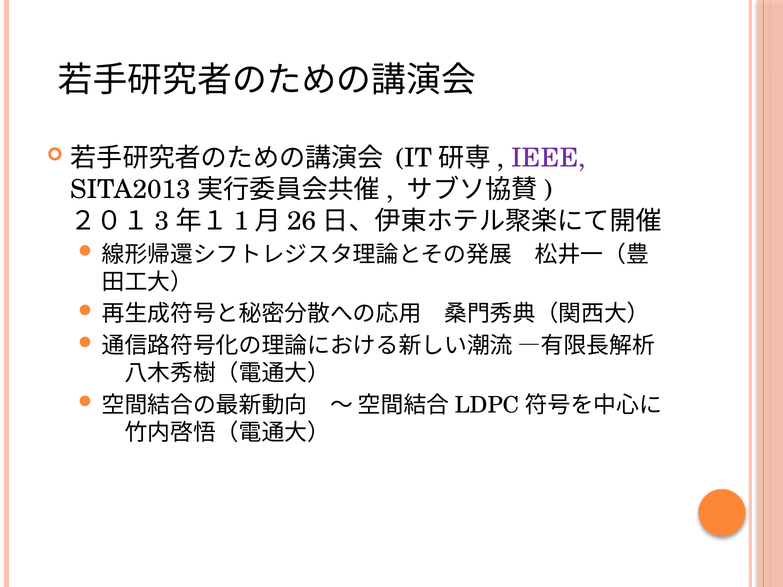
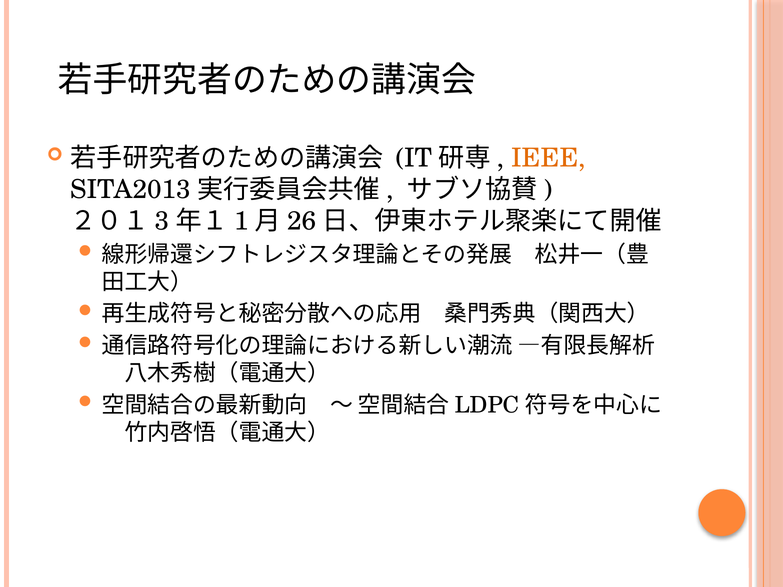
IEEE colour: purple -> orange (549, 158)
